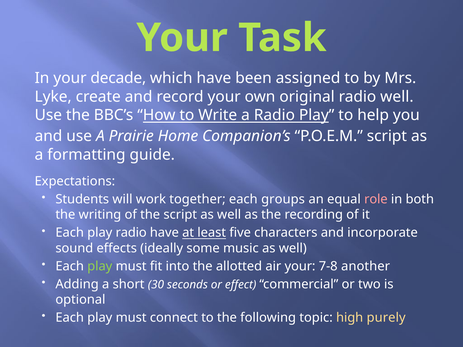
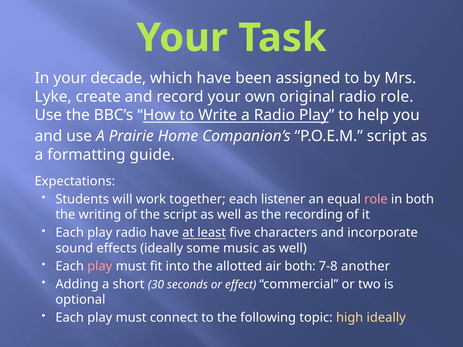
radio well: well -> role (397, 97)
groups: groups -> listener (283, 199)
play colour: light green -> pink (100, 266)
air your: your -> both (300, 266)
high purely: purely -> ideally (386, 318)
